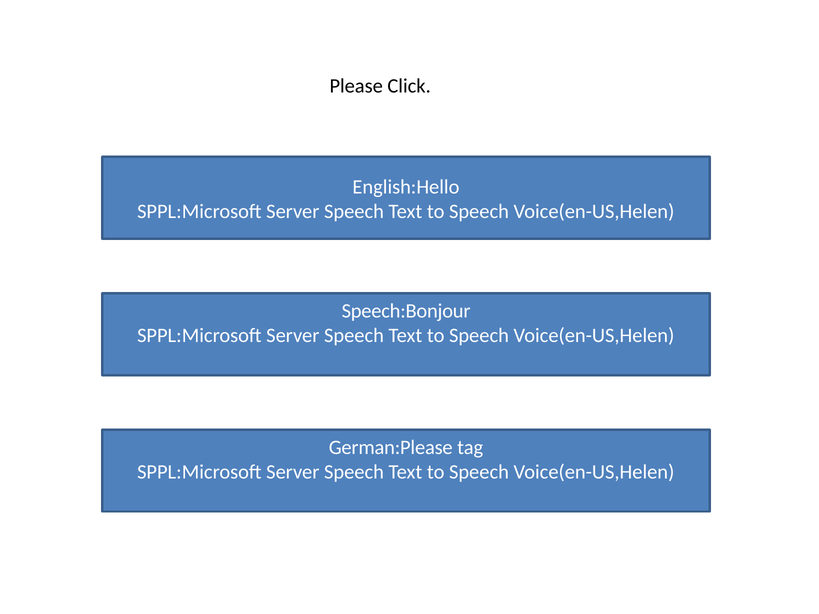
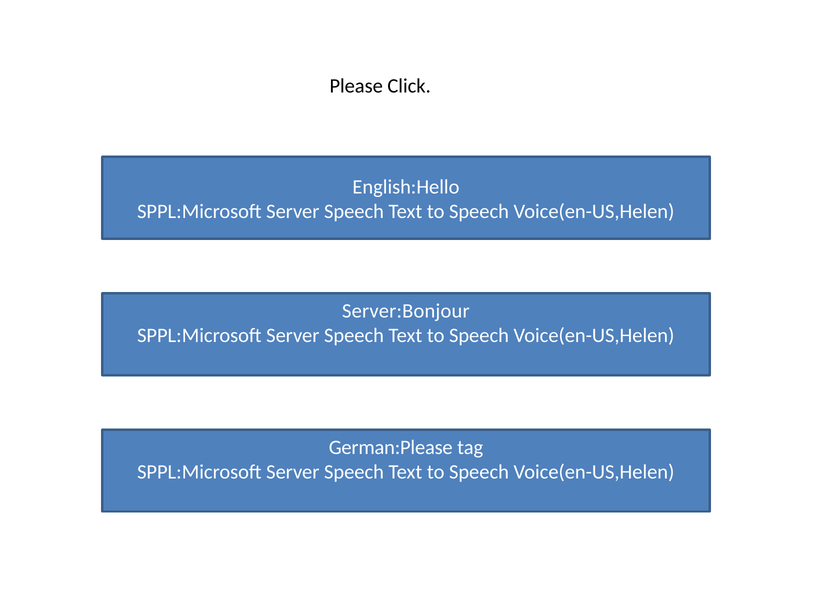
Speech:Bonjour: Speech:Bonjour -> Server:Bonjour (406, 311)
